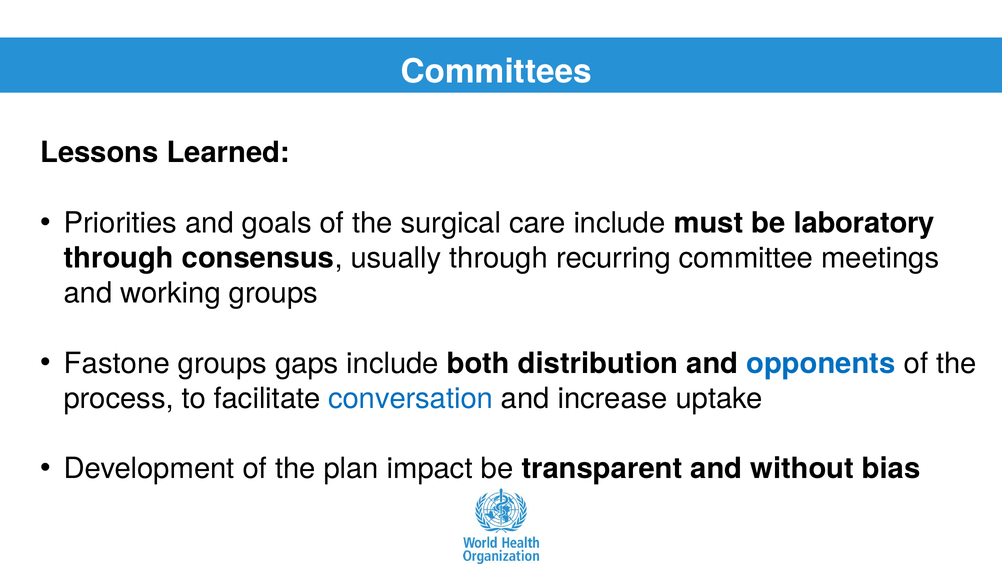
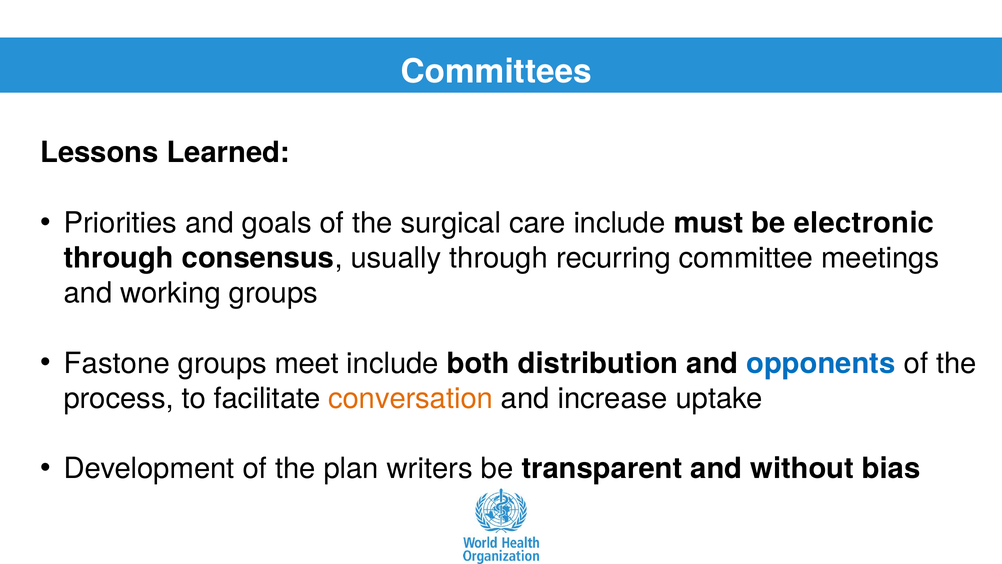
laboratory: laboratory -> electronic (864, 223)
gaps: gaps -> meet (307, 363)
conversation colour: blue -> orange (411, 398)
impact: impact -> writers (430, 468)
